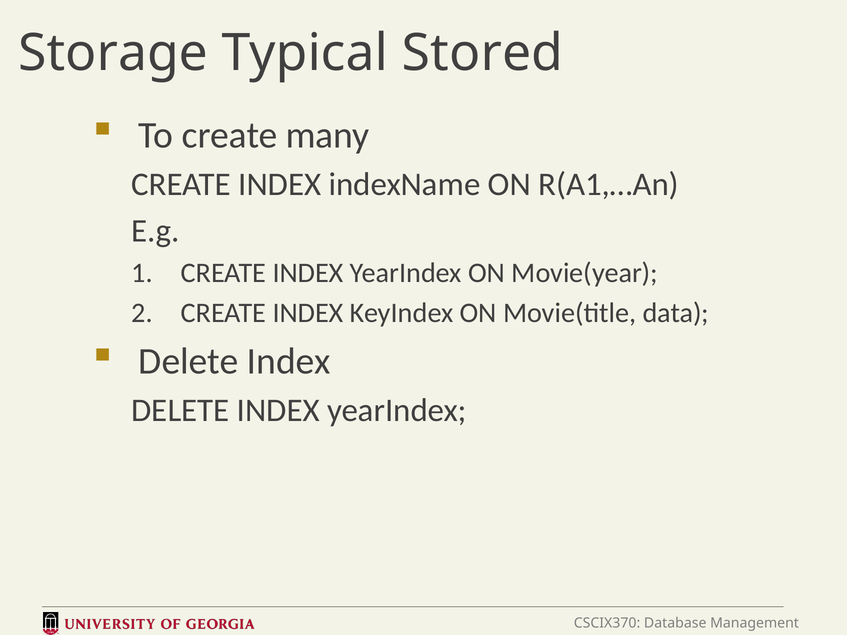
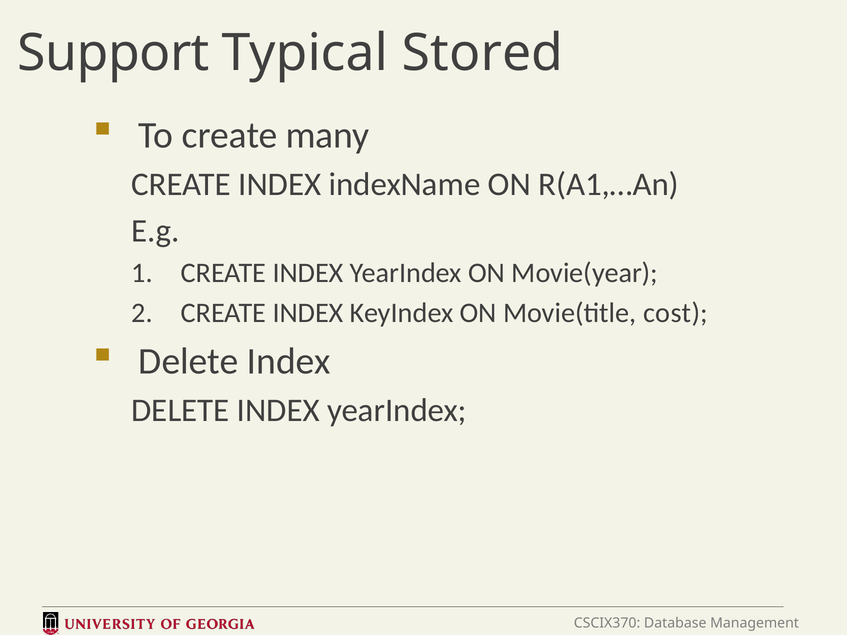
Storage: Storage -> Support (114, 53)
data: data -> cost (676, 313)
